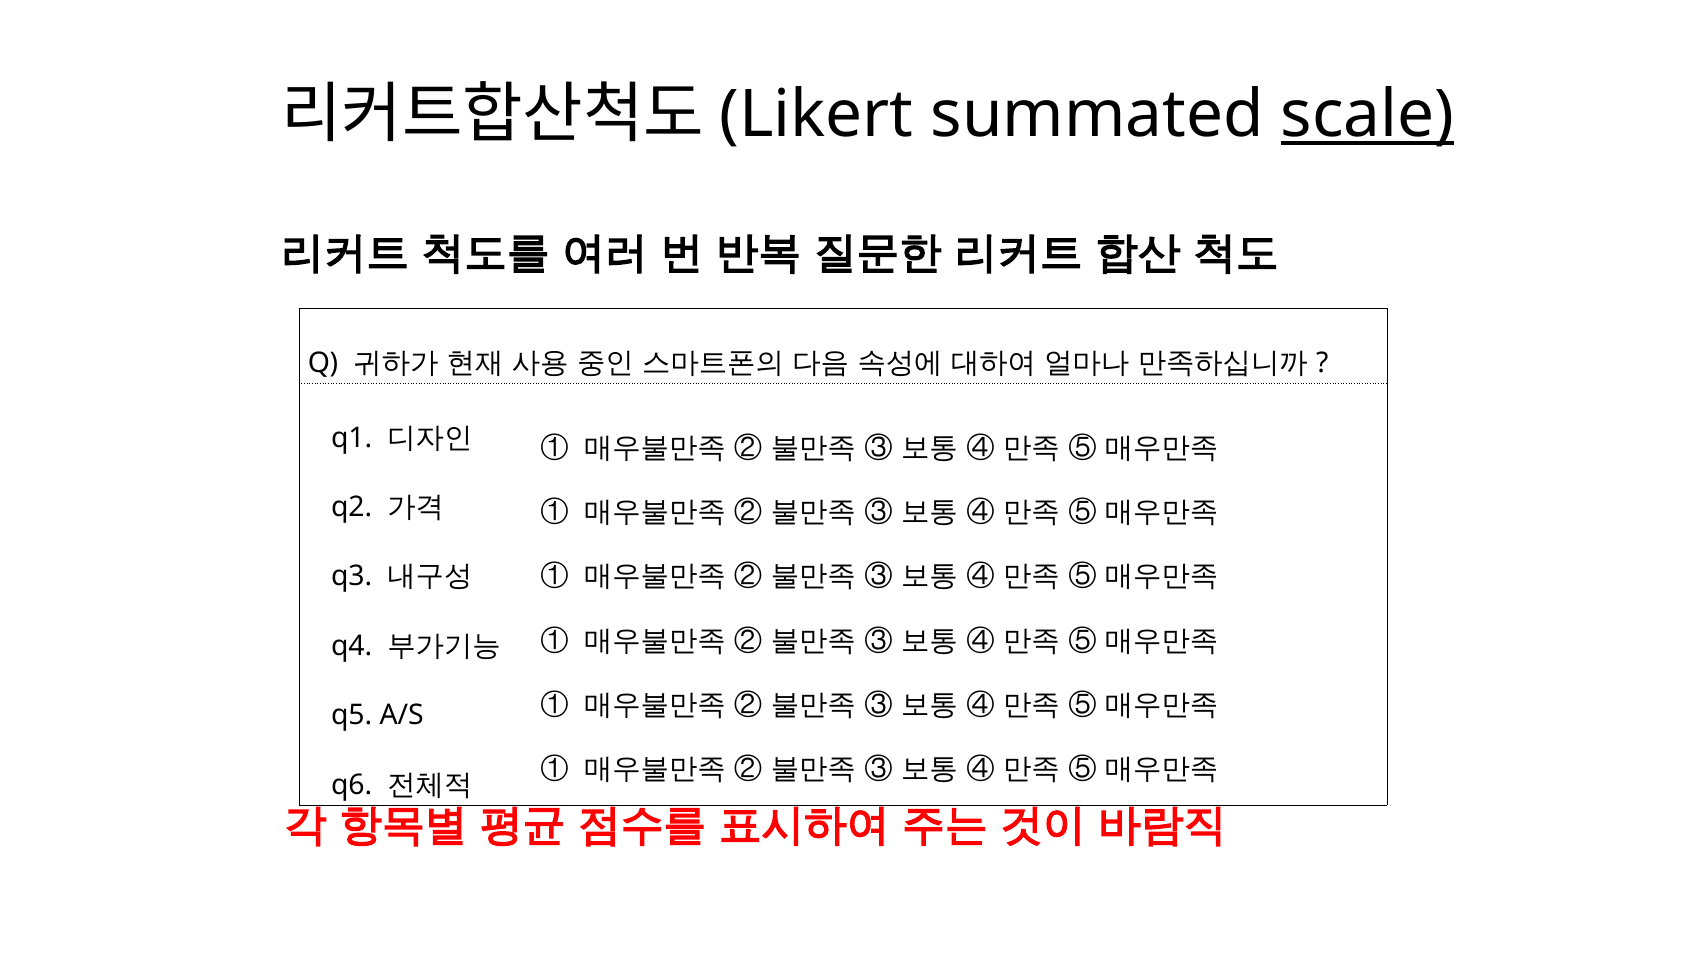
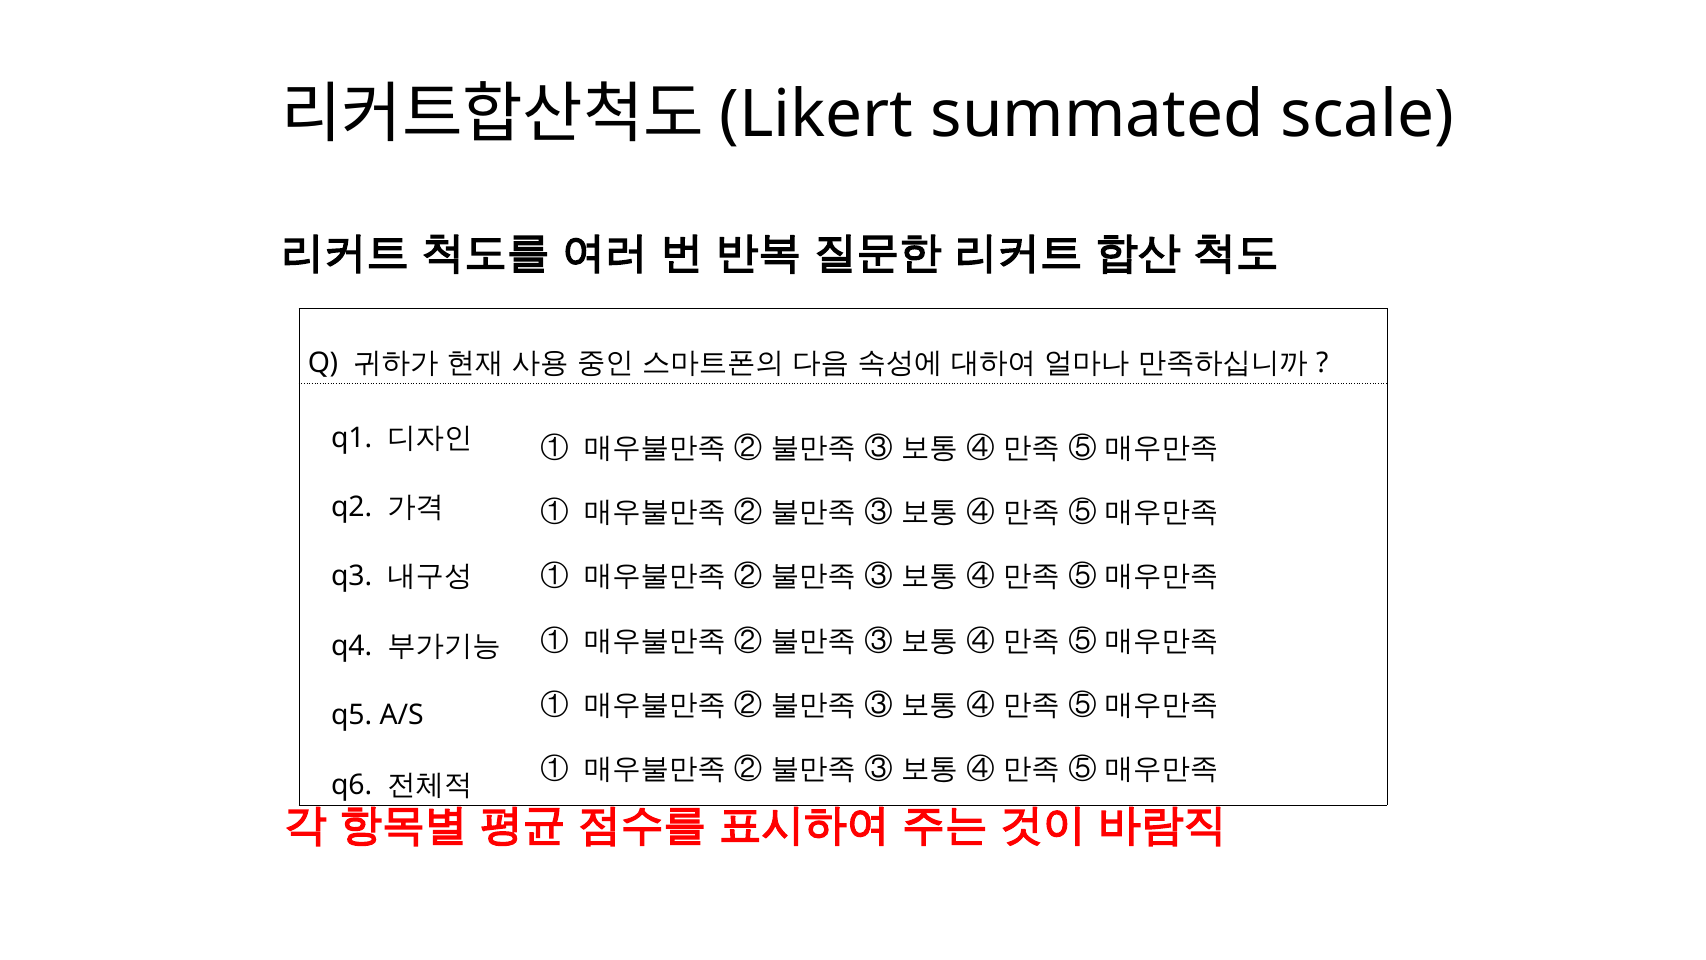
scale underline: present -> none (1367, 114)
